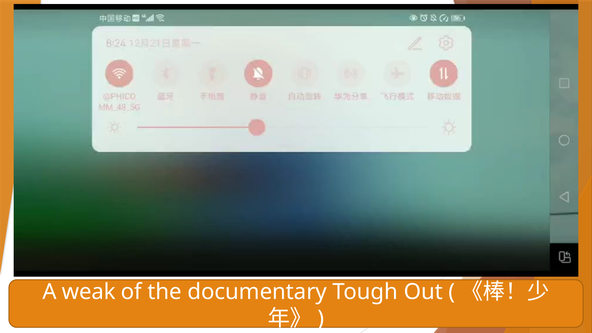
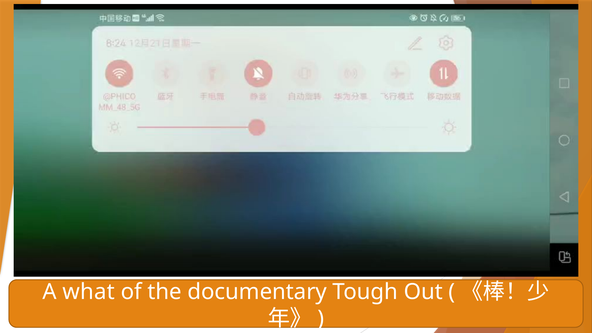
weak: weak -> what (89, 292)
